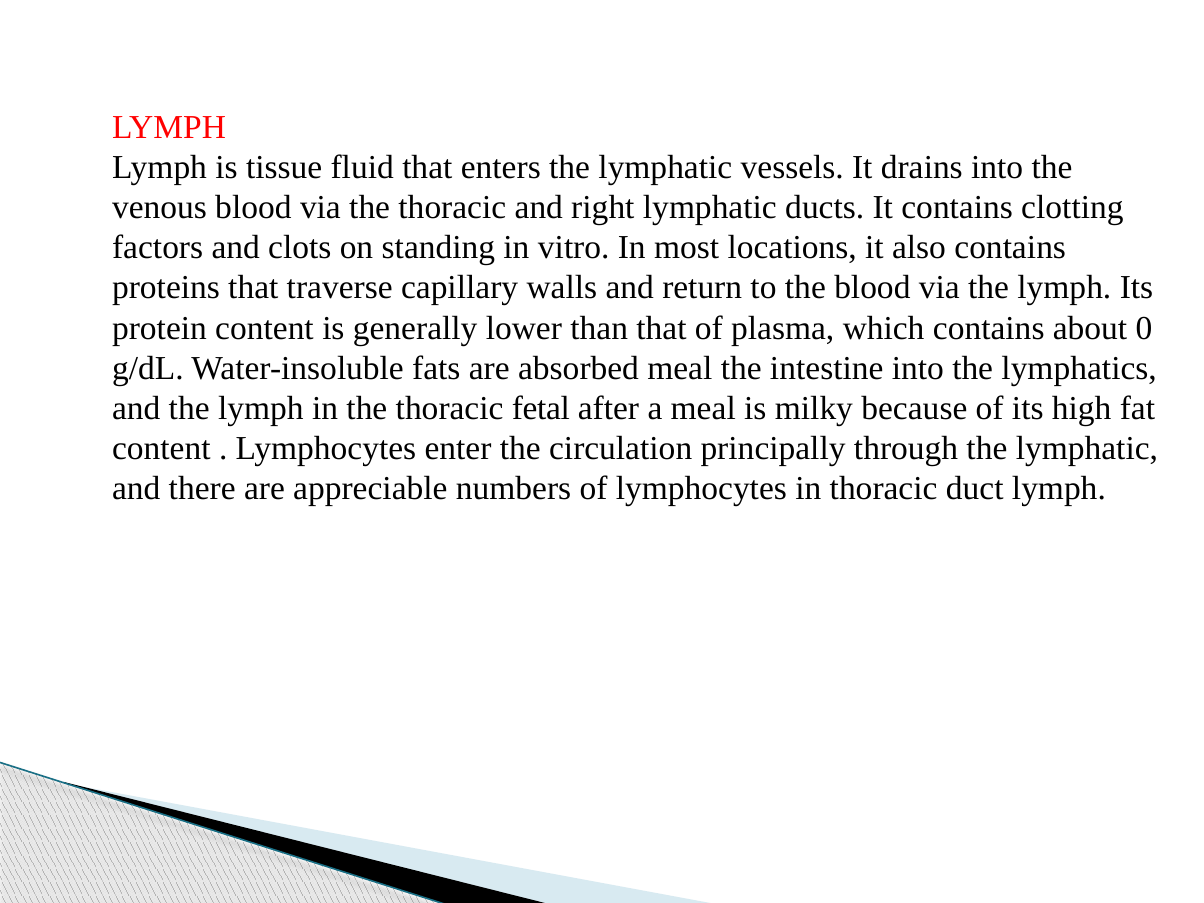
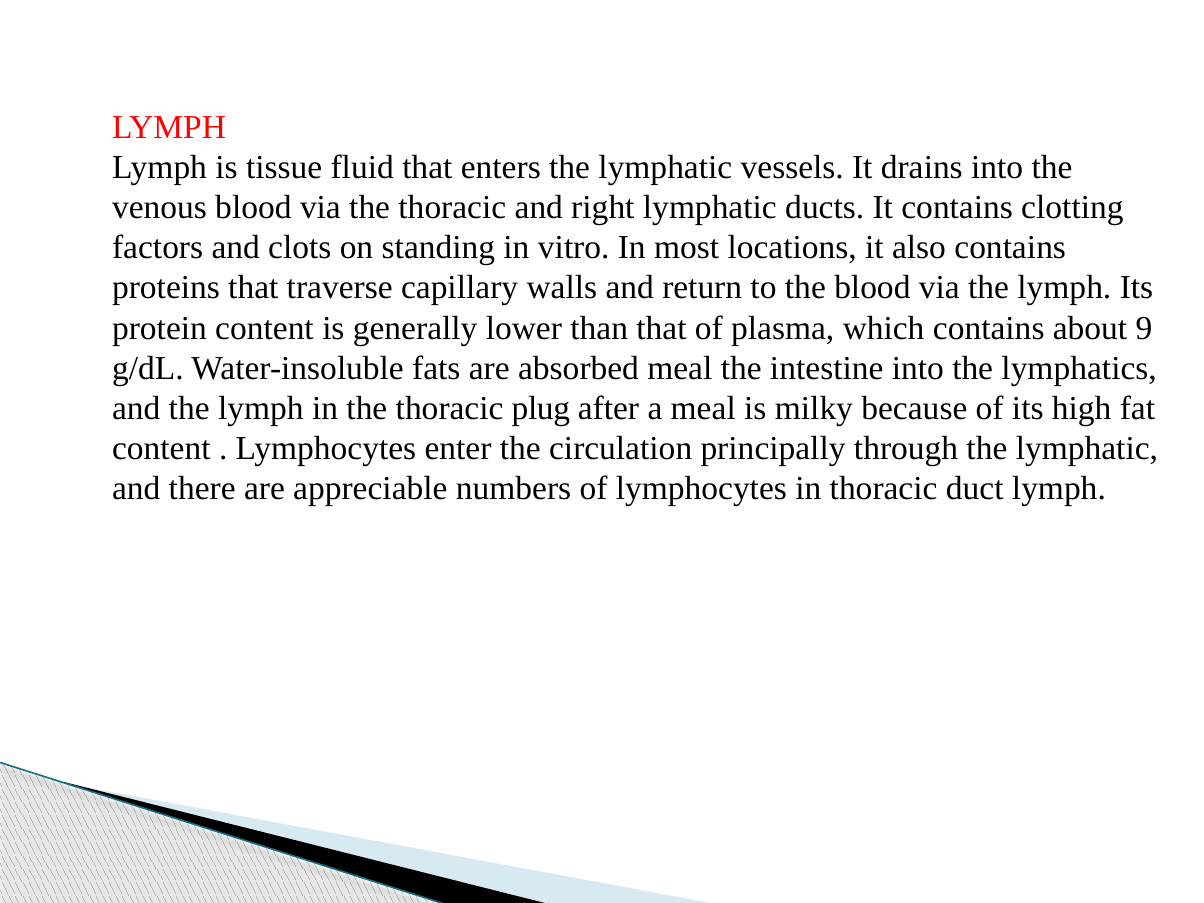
0: 0 -> 9 (1144, 328)
fetal: fetal -> plug (541, 408)
